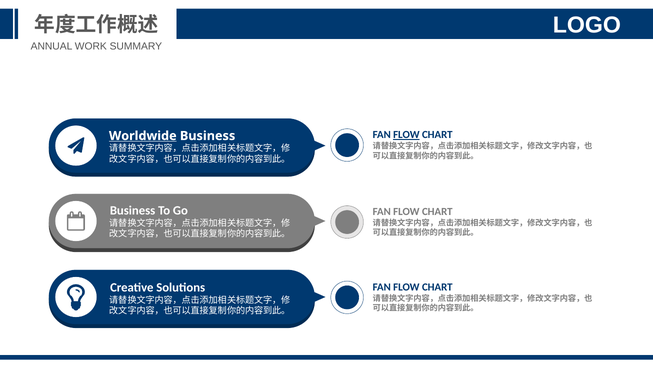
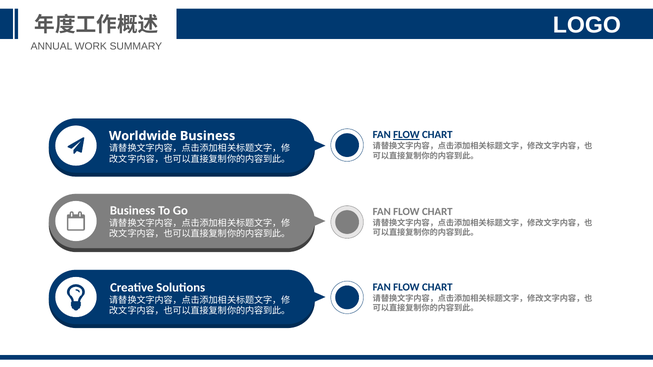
Worldwide underline: present -> none (143, 136)
